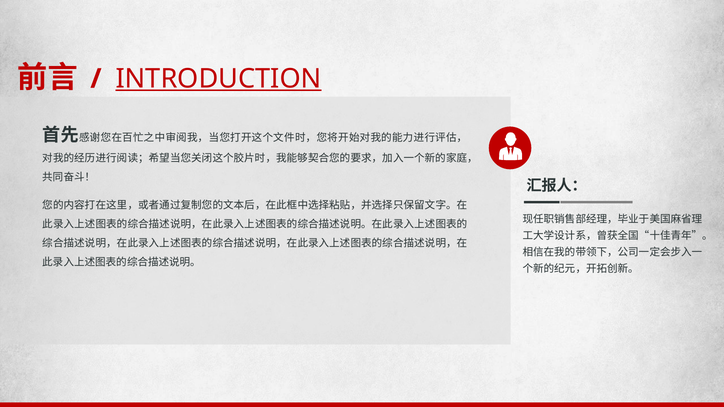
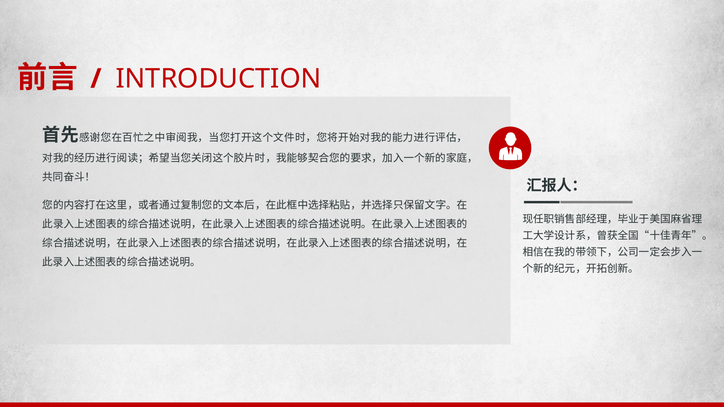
INTRODUCTION underline: present -> none (219, 79)
